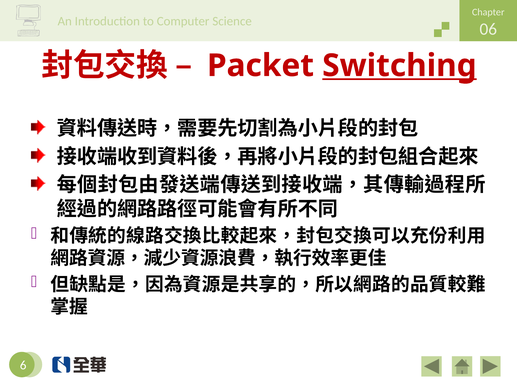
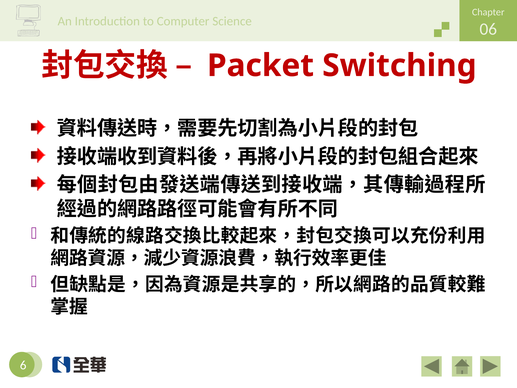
Switching underline: present -> none (399, 66)
